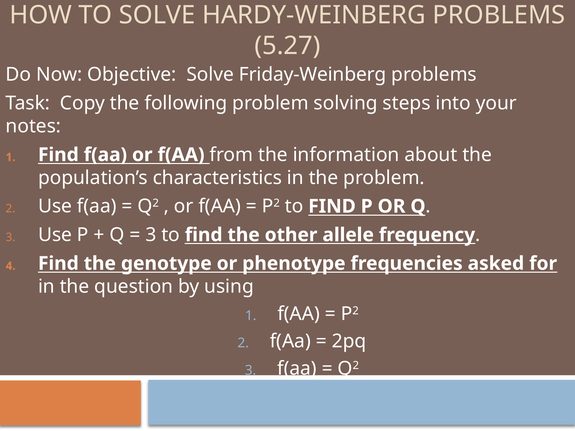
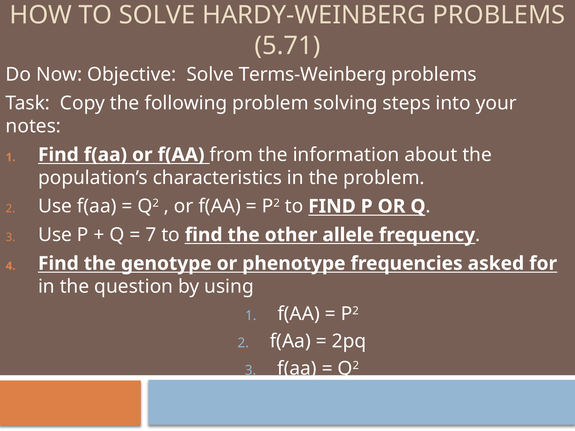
5.27: 5.27 -> 5.71 (287, 46)
Friday-Weinberg: Friday-Weinberg -> Terms-Weinberg (313, 75)
3: 3 -> 7 (151, 235)
